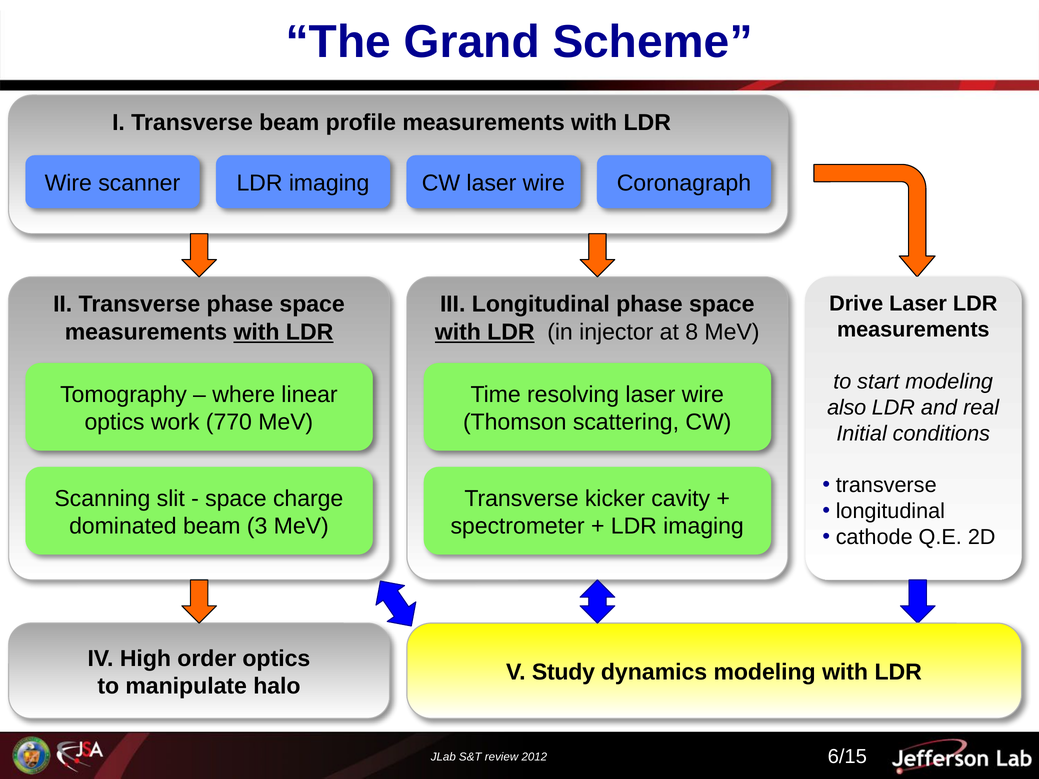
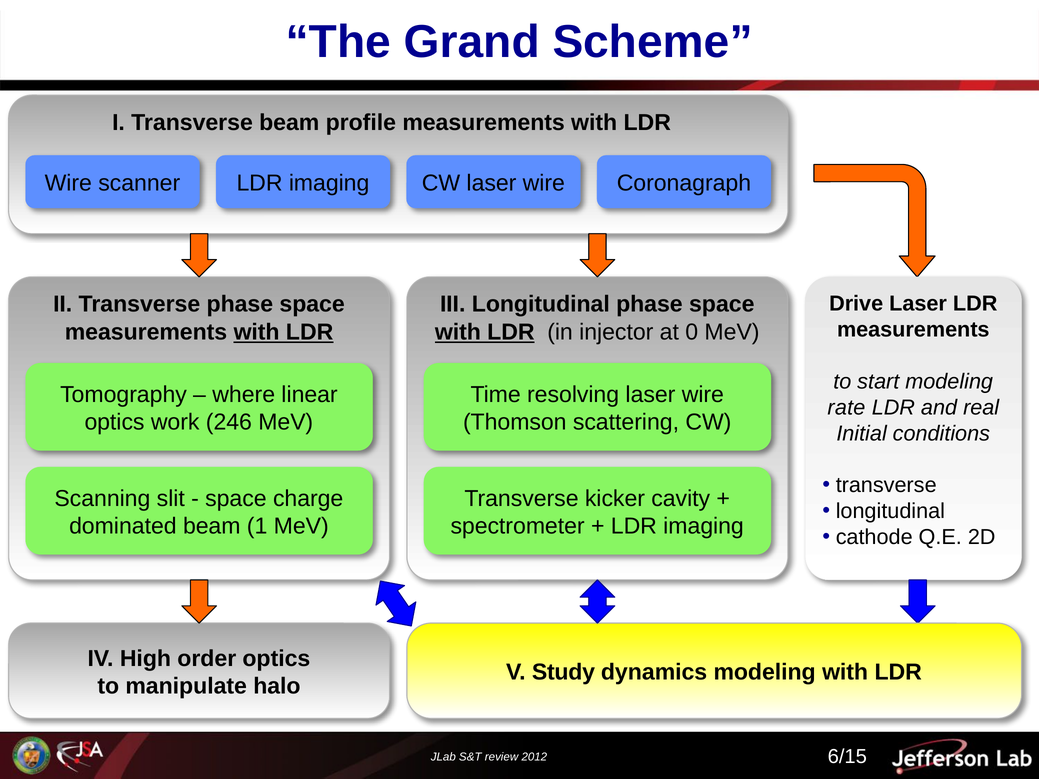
8: 8 -> 0 (692, 332)
also: also -> rate (846, 408)
770: 770 -> 246 (229, 422)
3: 3 -> 1 (257, 526)
